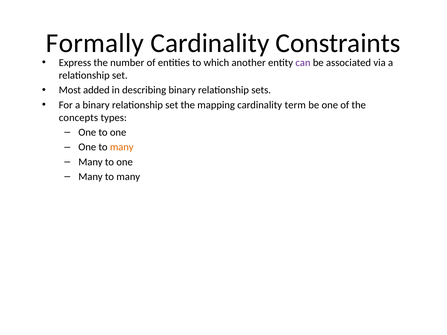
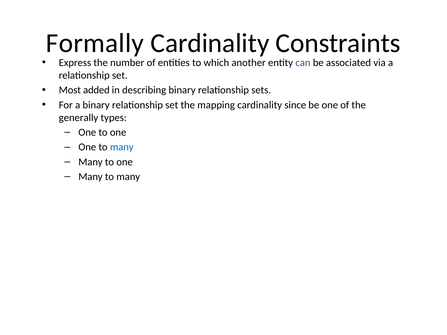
term: term -> since (295, 105)
concepts: concepts -> generally (79, 118)
many colour: orange -> blue (122, 147)
